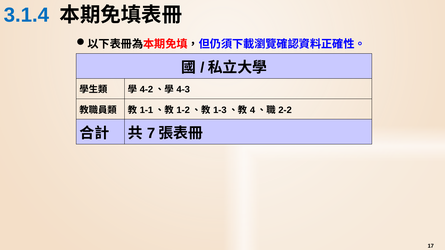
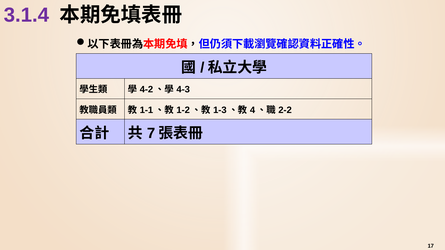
3.1.4 colour: blue -> purple (26, 15)
